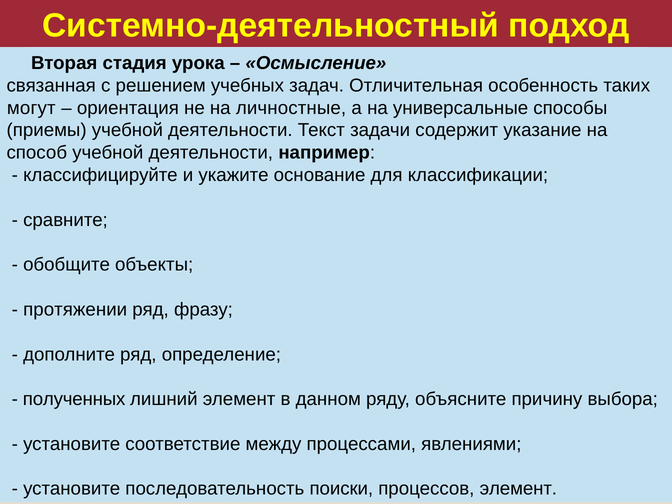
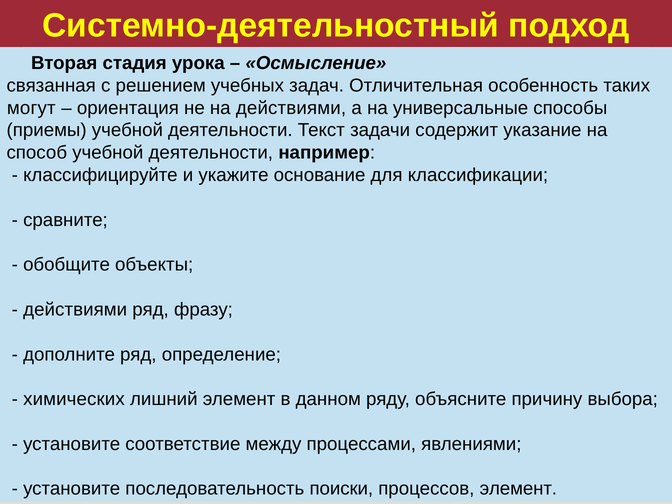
на личностные: личностные -> действиями (291, 108)
протяжении: протяжении -> действиями (75, 310)
полученных: полученных -> химических (74, 399)
